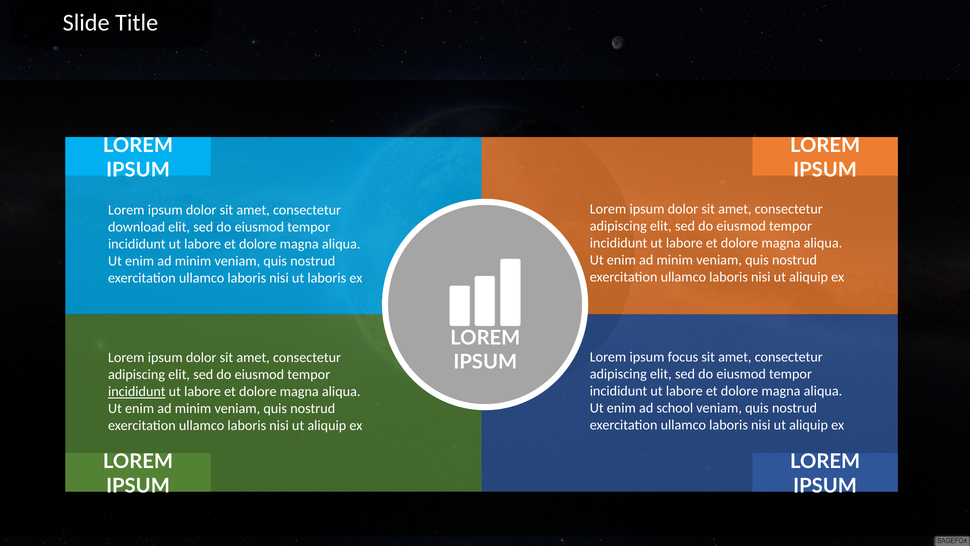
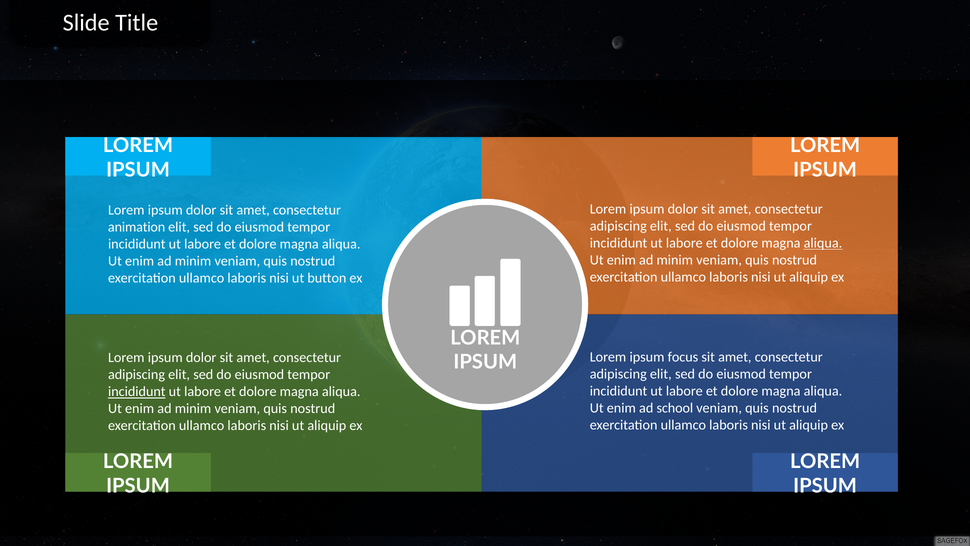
download: download -> animation (137, 227)
aliqua underline: none -> present (823, 243)
ut laboris: laboris -> button (327, 278)
